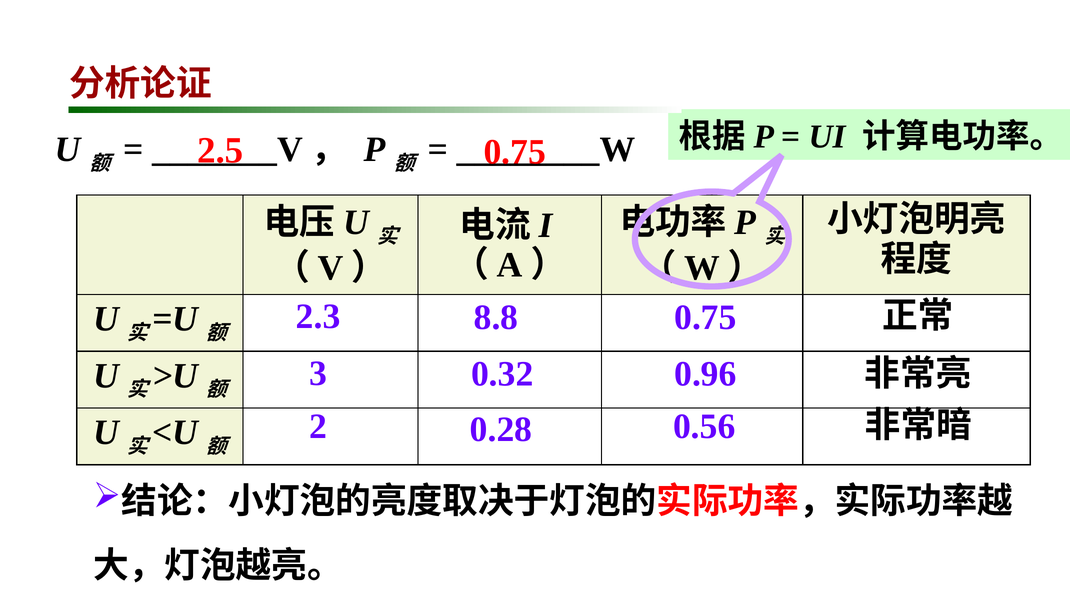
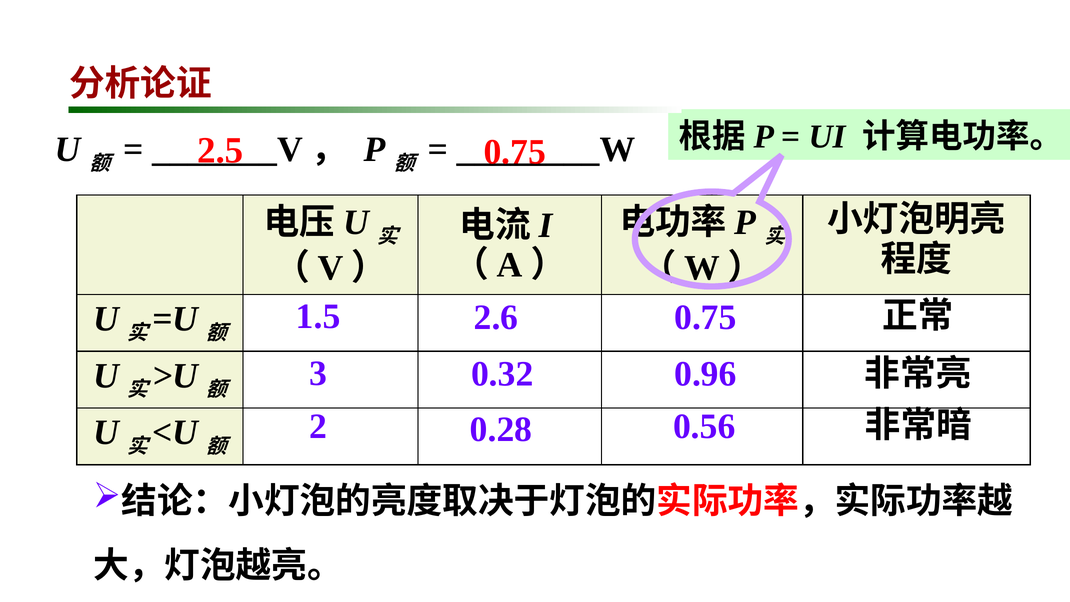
2.3: 2.3 -> 1.5 (318, 317)
8.8: 8.8 -> 2.6 (496, 317)
